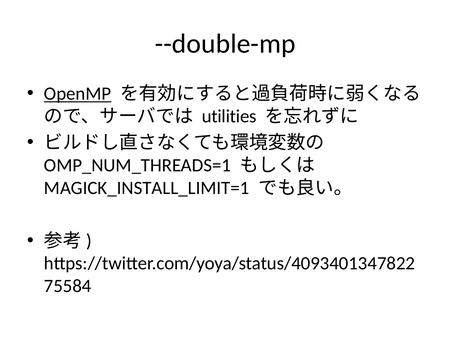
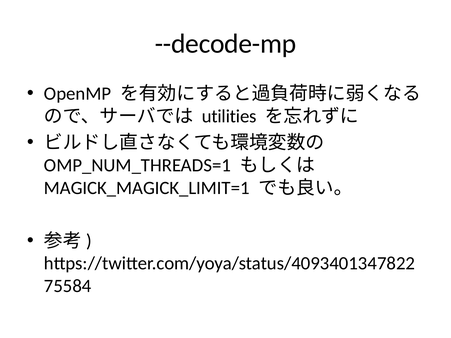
--double-mp: --double-mp -> --decode-mp (226, 44)
OpenMP underline: present -> none (78, 94)
MAGICK_INSTALL_LIMIT=1: MAGICK_INSTALL_LIMIT=1 -> MAGICK_MAGICK_LIMIT=1 (147, 188)
